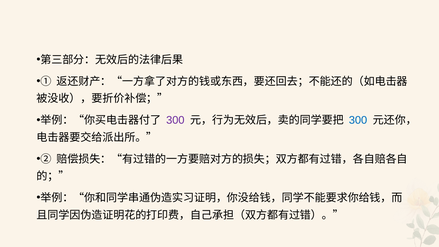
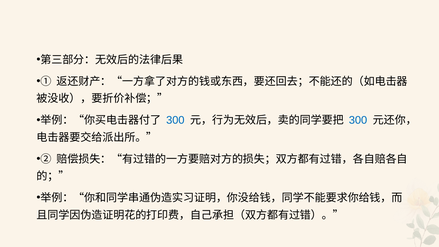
300 colour: purple -> blue (175, 120)
